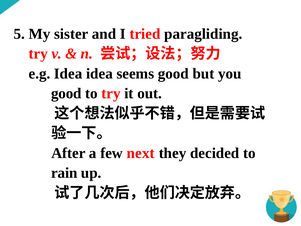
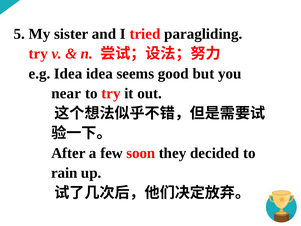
good: good -> near (66, 93)
next: next -> soon (141, 153)
